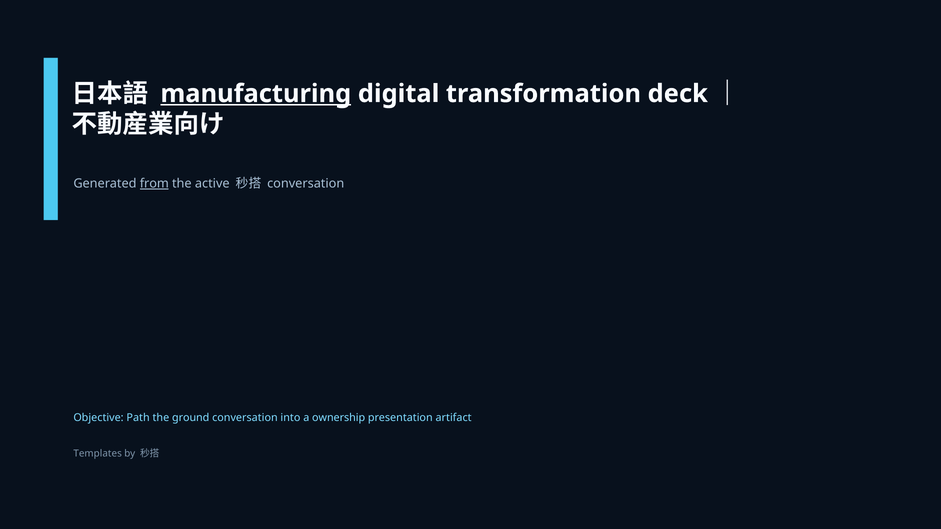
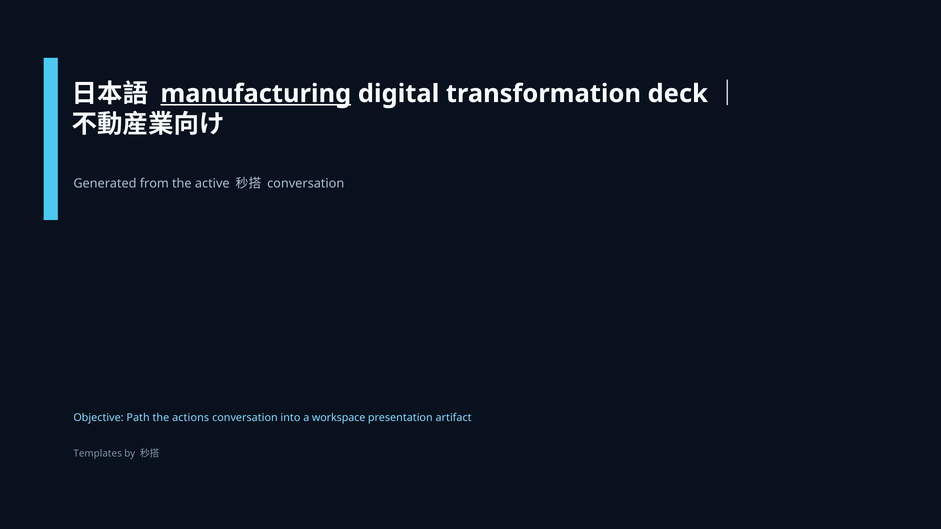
from underline: present -> none (154, 184)
ground: ground -> actions (191, 418)
ownership: ownership -> workspace (339, 418)
